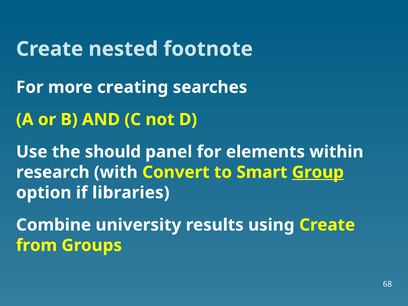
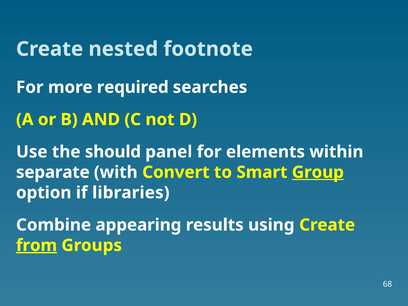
creating: creating -> required (133, 87)
research: research -> separate (53, 172)
university: university -> appearing (138, 225)
from underline: none -> present (37, 245)
